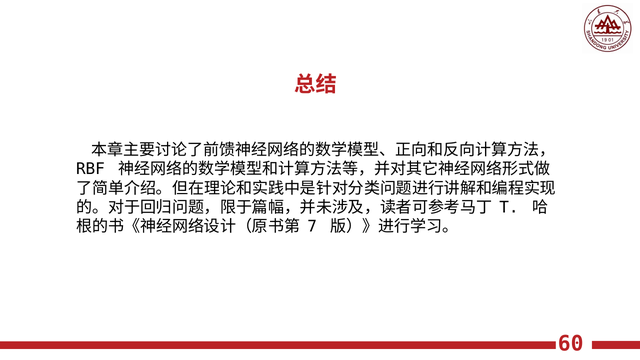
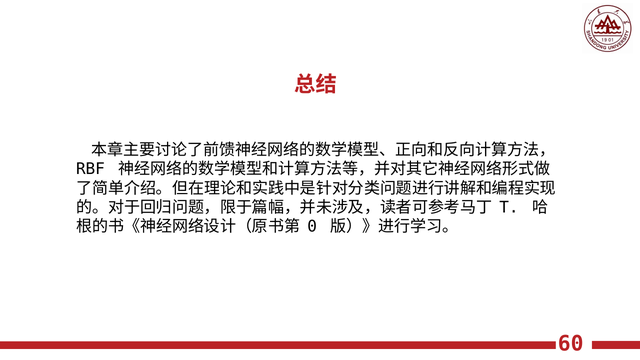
7: 7 -> 0 (312, 227)
